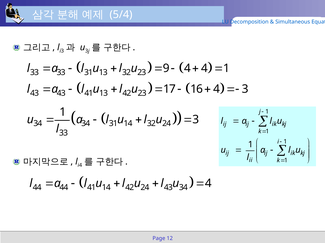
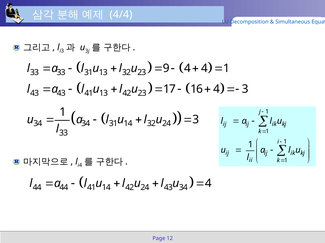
5/4: 5/4 -> 4/4 (121, 15)
